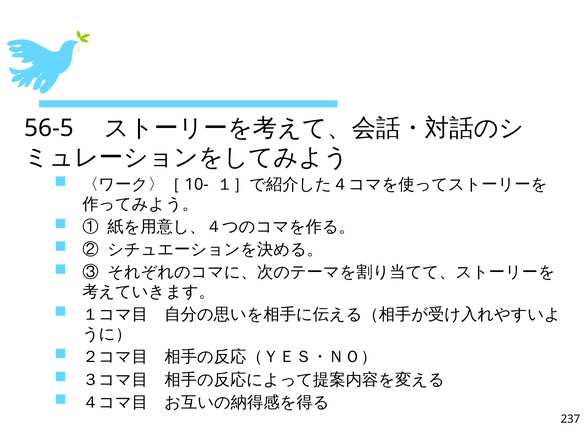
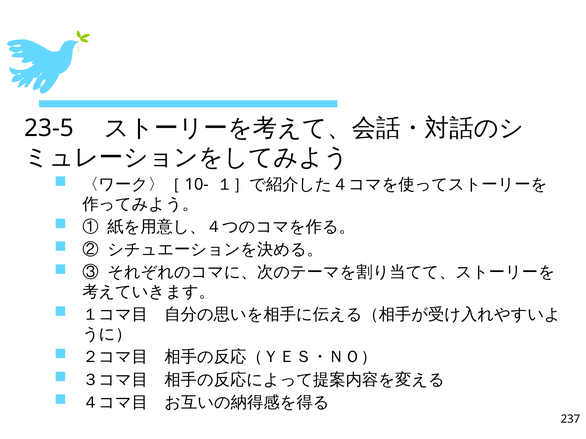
56-5: 56-5 -> 23-5 (49, 128)
